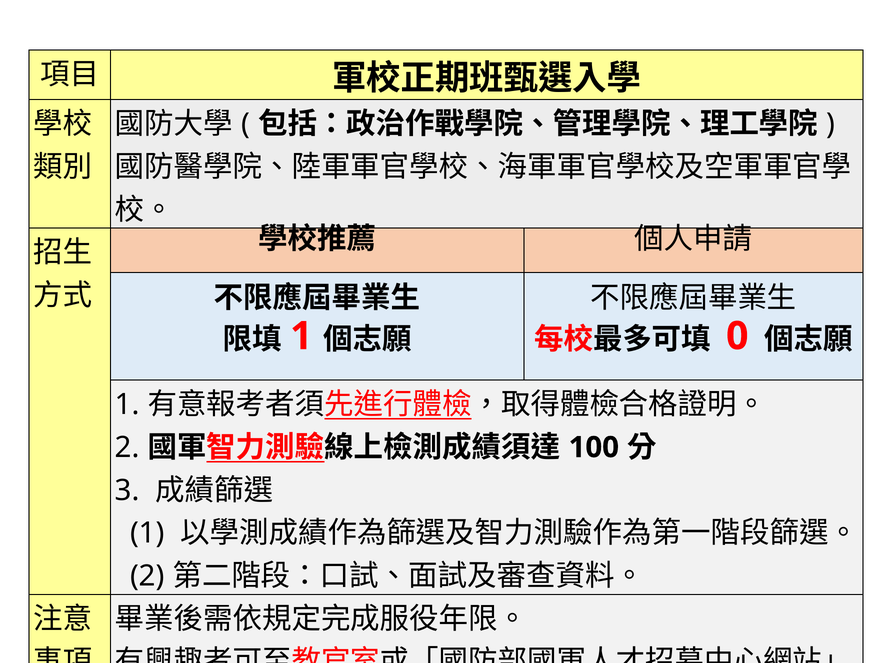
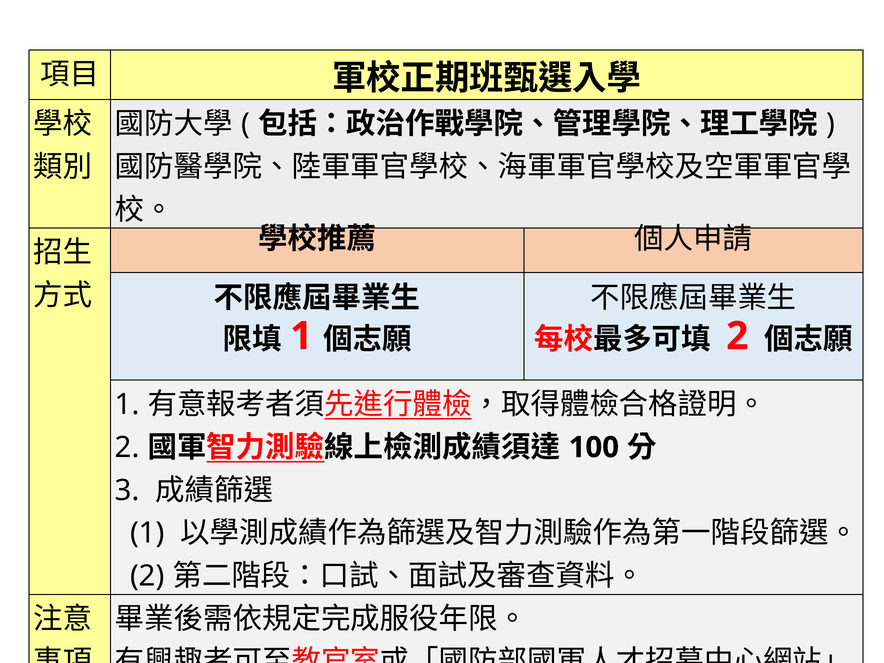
0: 0 -> 2 (737, 336)
